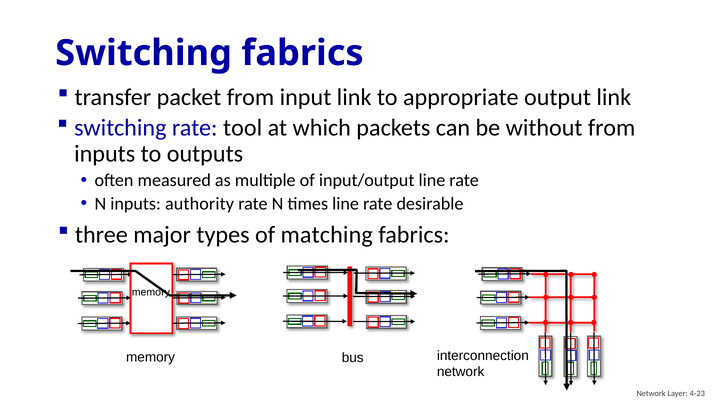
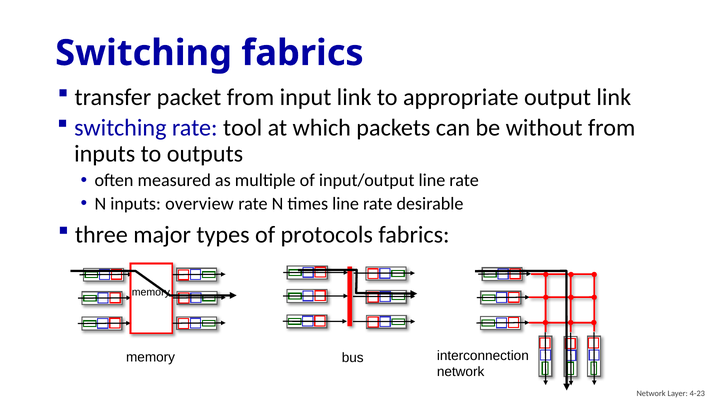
authority: authority -> overview (199, 204)
matching: matching -> protocols (327, 235)
